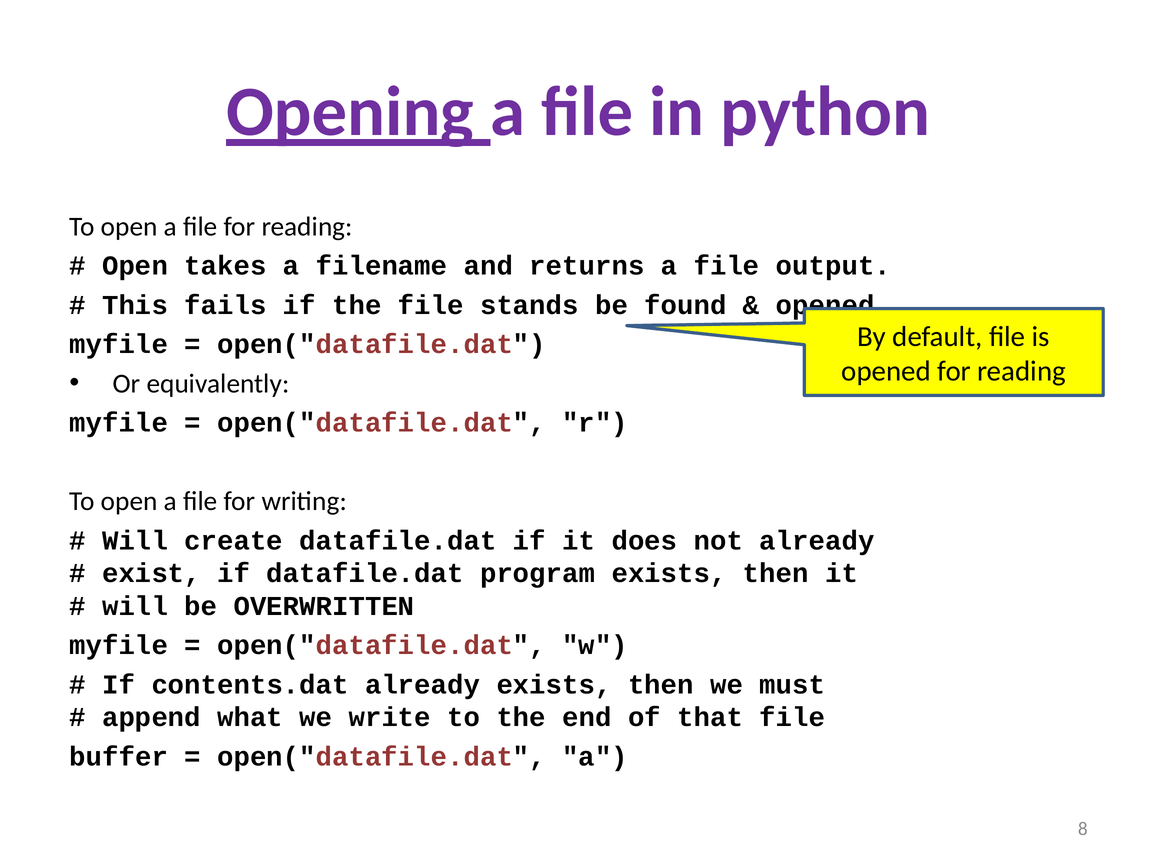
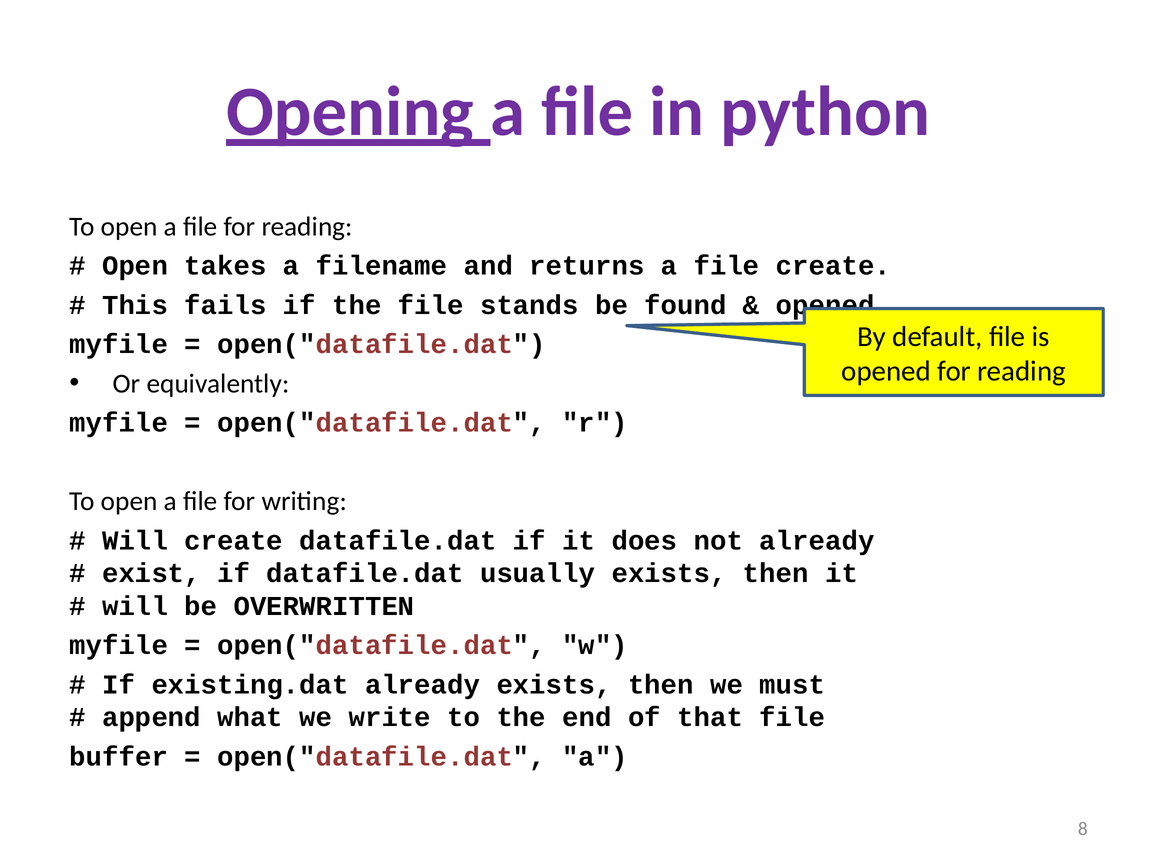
file output: output -> create (833, 266)
program: program -> usually (538, 573)
contents.dat: contents.dat -> existing.dat (250, 684)
